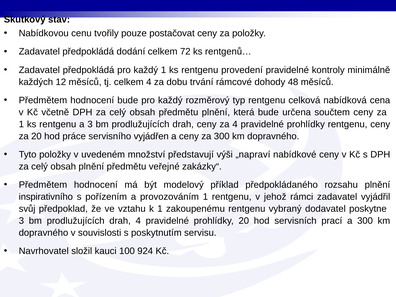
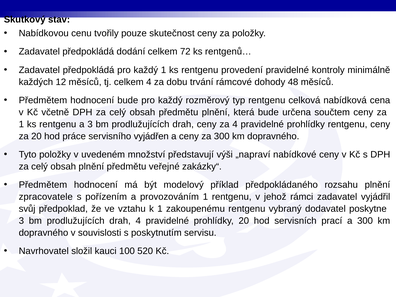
postačovat: postačovat -> skutečnost (172, 33)
inspirativního: inspirativního -> zpracovatele (46, 197)
924: 924 -> 520 (145, 251)
